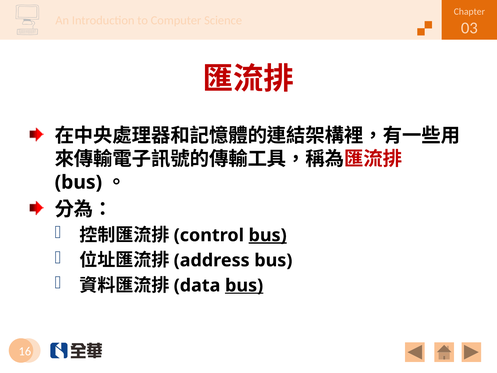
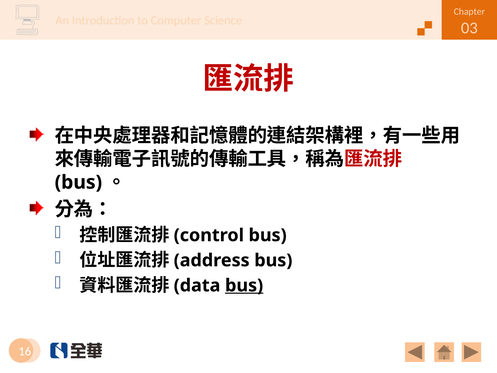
bus underline: present -> none (268, 235)
